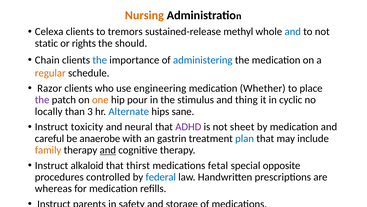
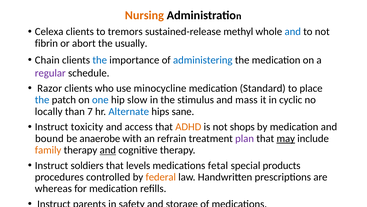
static: static -> fibrin (46, 43)
rights: rights -> abort (84, 43)
should: should -> usually (131, 43)
regular colour: orange -> purple (50, 73)
engineering: engineering -> minocycline (160, 88)
Whether: Whether -> Standard (263, 88)
the colour: purple -> blue (42, 100)
one colour: orange -> blue (100, 100)
pour: pour -> slow (137, 100)
thing: thing -> mass (246, 100)
3: 3 -> 7 (90, 111)
neural: neural -> access (139, 127)
ADHD colour: purple -> orange (188, 127)
sheet: sheet -> shops (242, 127)
careful: careful -> bound (49, 138)
gastrin: gastrin -> refrain (172, 138)
plan colour: blue -> purple (245, 138)
may underline: none -> present (286, 138)
alkaloid: alkaloid -> soldiers (87, 165)
thirst: thirst -> levels (138, 165)
opposite: opposite -> products (282, 165)
federal colour: blue -> orange (161, 177)
